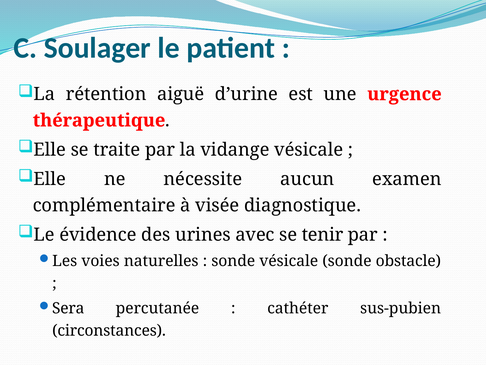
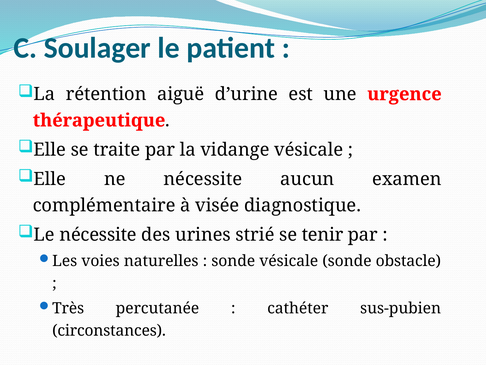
Le évidence: évidence -> nécessite (98, 234)
avec: avec -> strié (255, 234)
Sera: Sera -> Très (68, 308)
